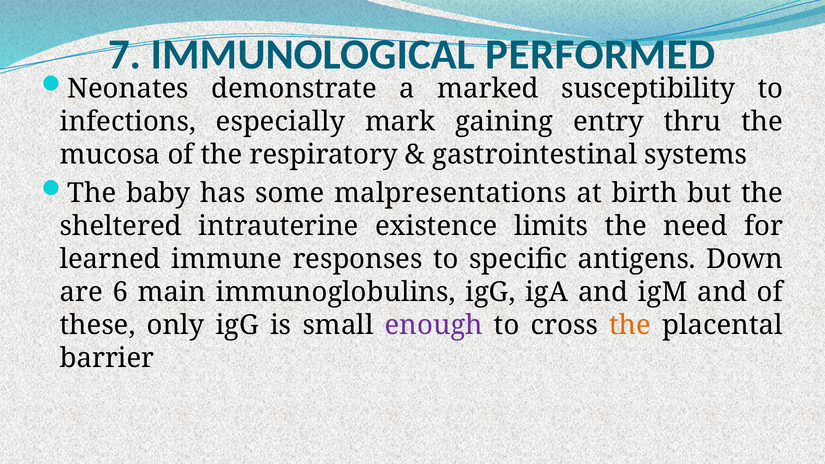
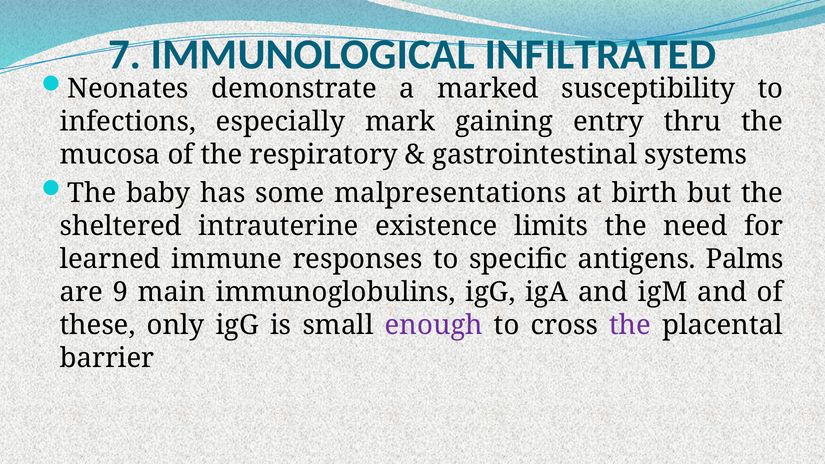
PERFORMED: PERFORMED -> INFILTRATED (600, 55)
Down: Down -> Palms (745, 259)
6: 6 -> 9 (120, 292)
the colour: orange -> purple (630, 325)
